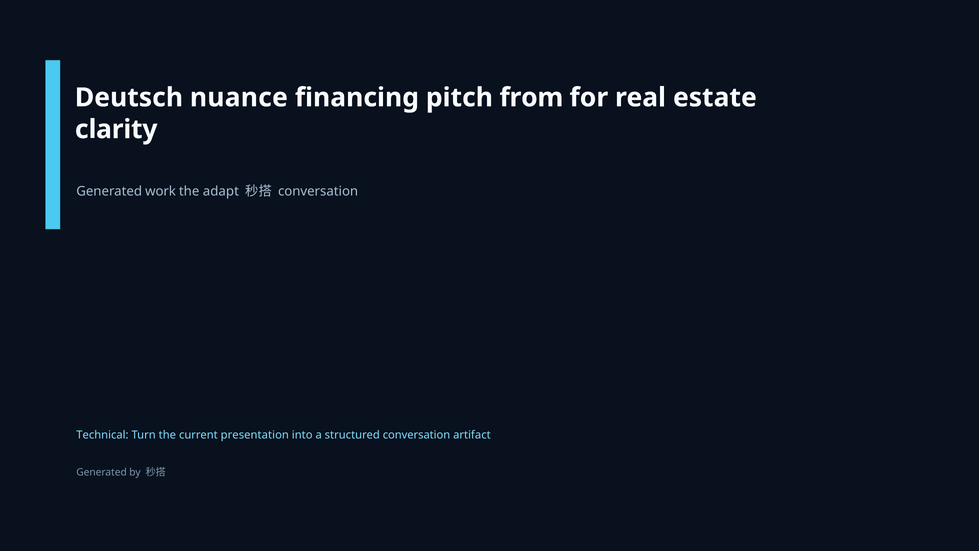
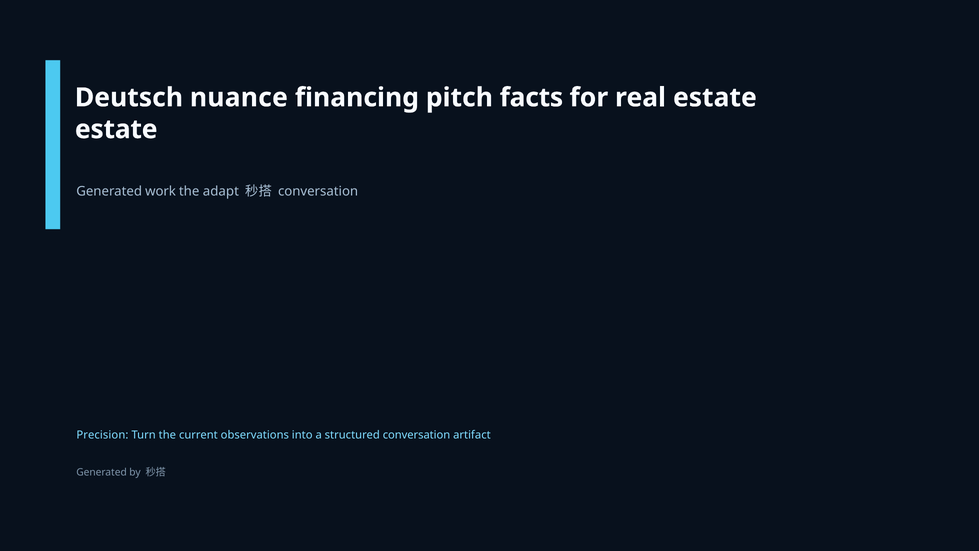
from: from -> facts (531, 98)
clarity: clarity -> estate (116, 129)
Technical: Technical -> Precision (102, 435)
presentation: presentation -> observations (255, 435)
